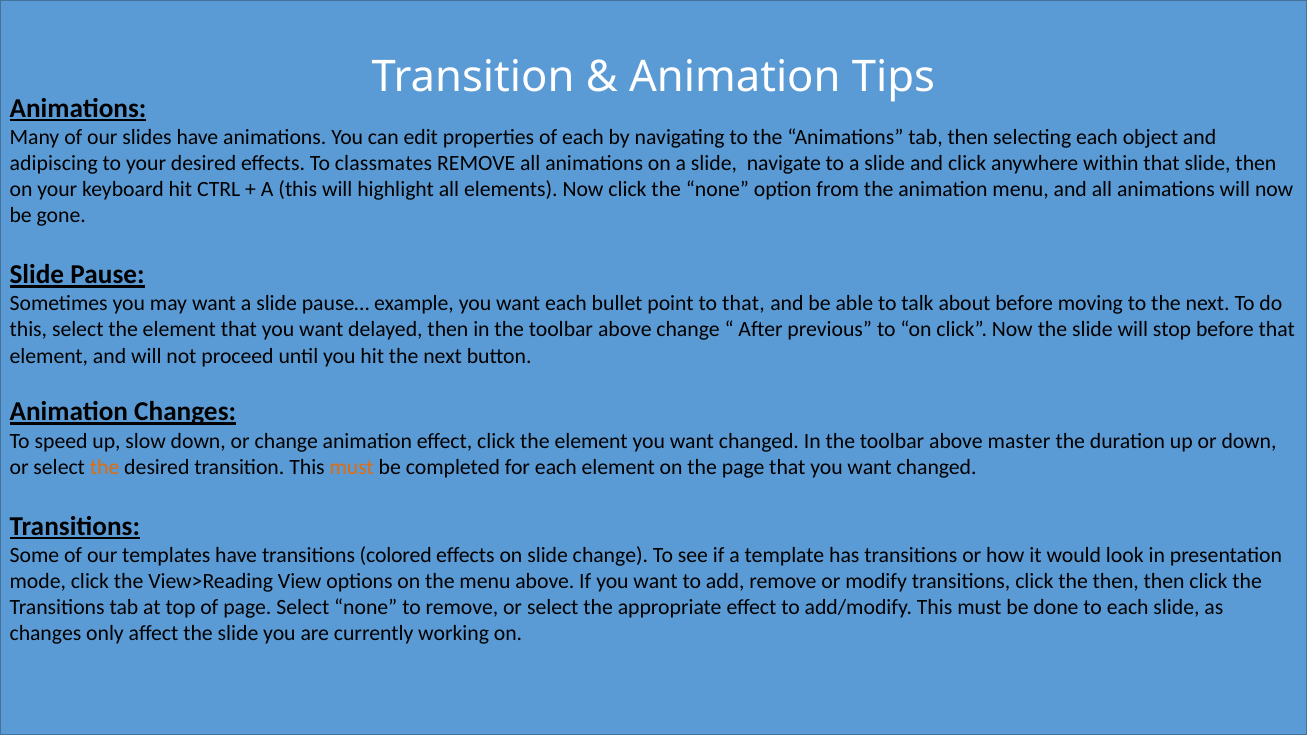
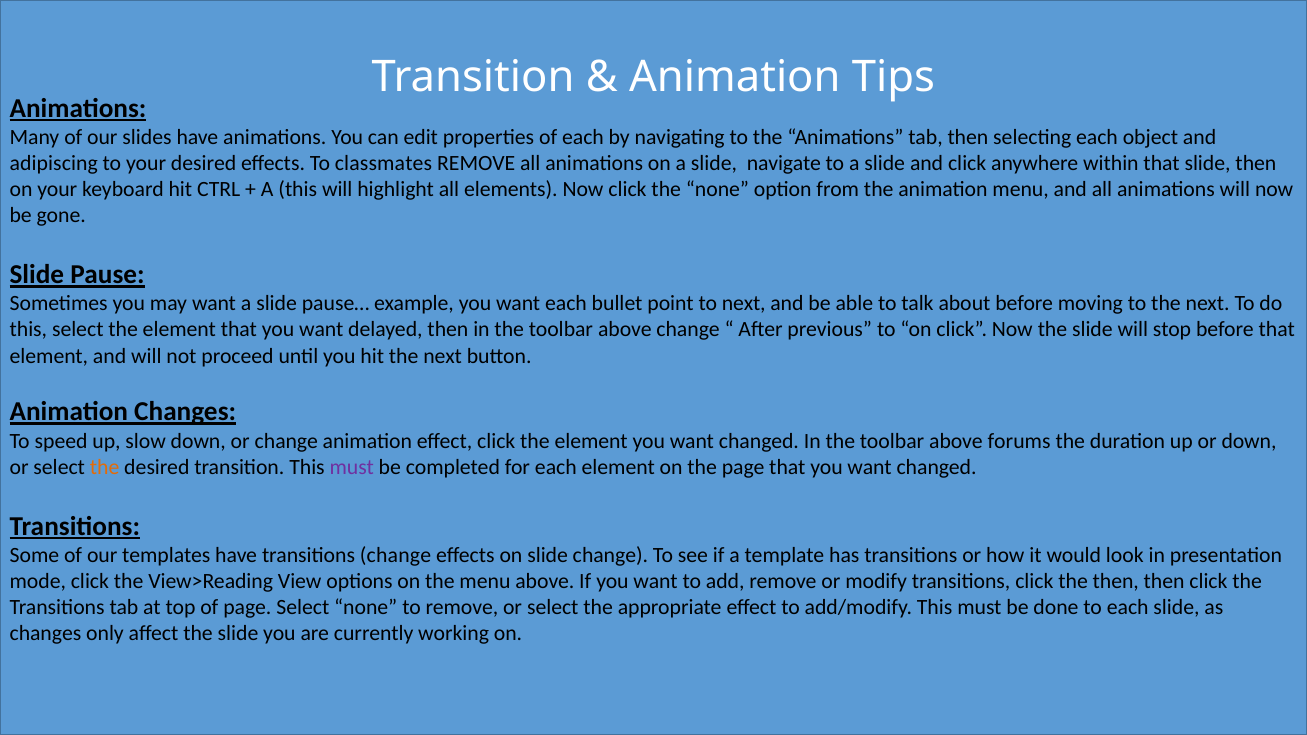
to that: that -> next (744, 304)
master: master -> forums (1019, 441)
must colour: orange -> purple (352, 467)
transitions colored: colored -> change (396, 555)
